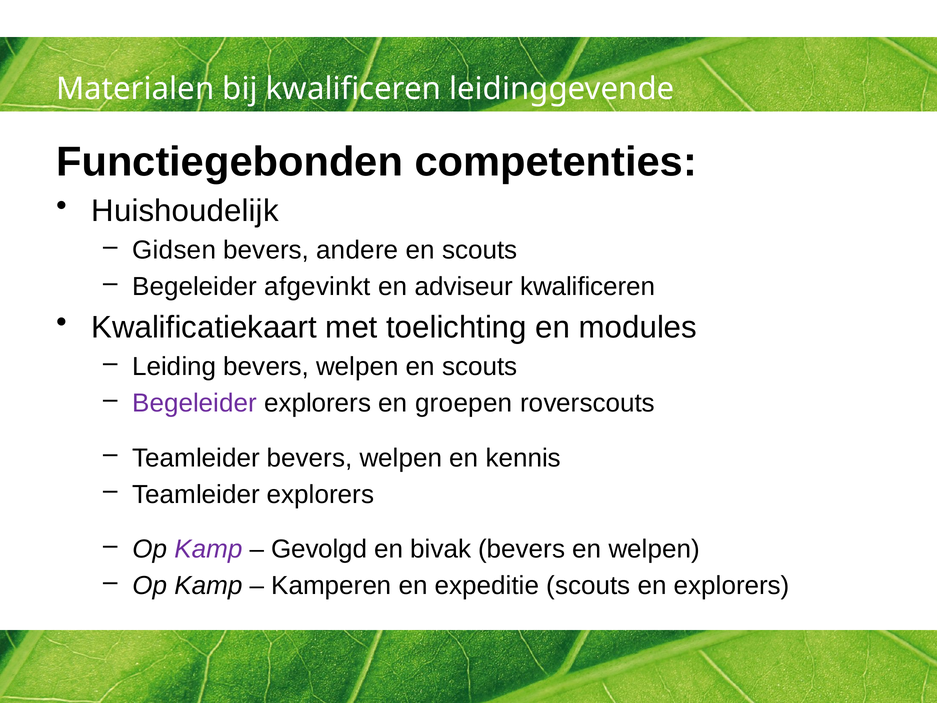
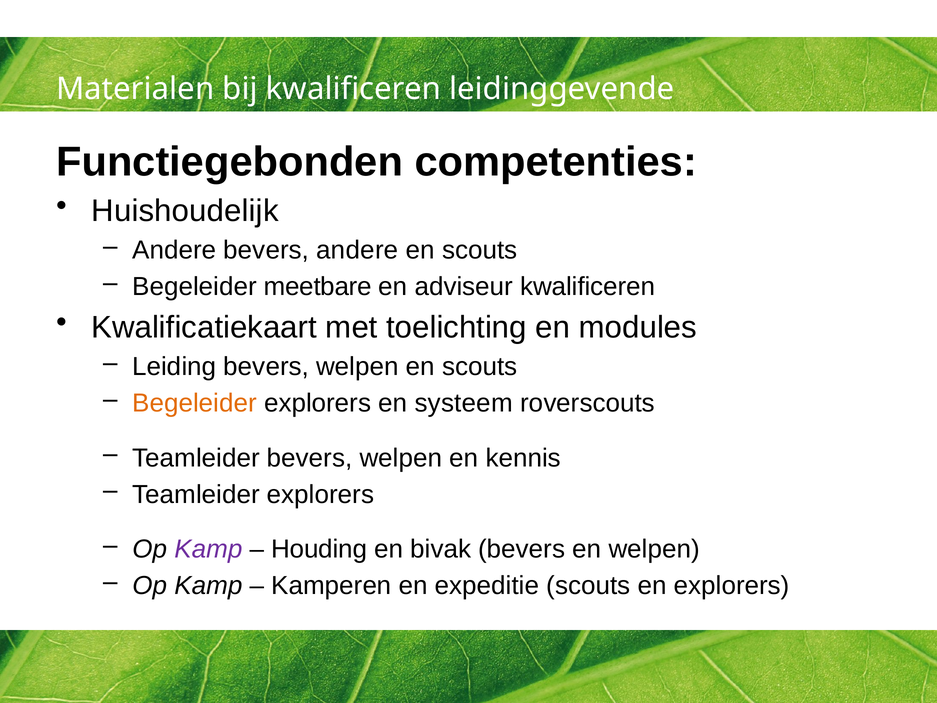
Gidsen: Gidsen -> Andere (174, 250)
afgevinkt: afgevinkt -> meetbare (318, 287)
Begeleider colour: purple -> orange (195, 403)
groepen: groepen -> systeem (464, 403)
Gevolgd: Gevolgd -> Houding (319, 549)
